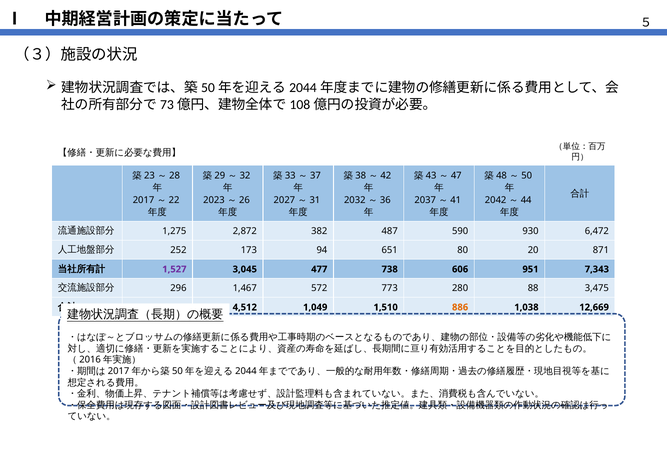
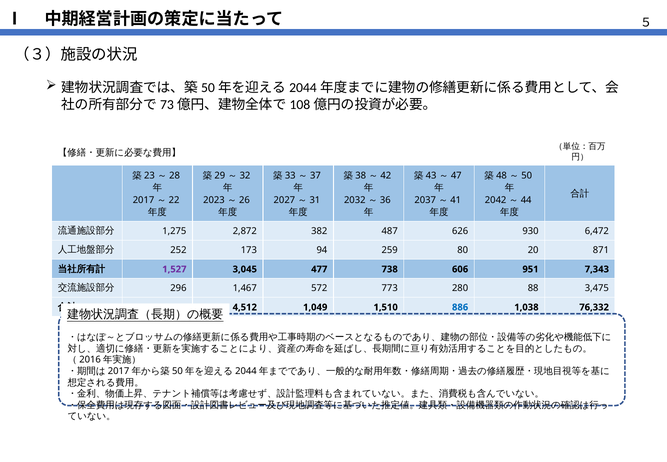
590: 590 -> 626 (460, 231)
651: 651 -> 259 (390, 250)
886 colour: orange -> blue (460, 307)
12,669: 12,669 -> 76,332 (594, 307)
